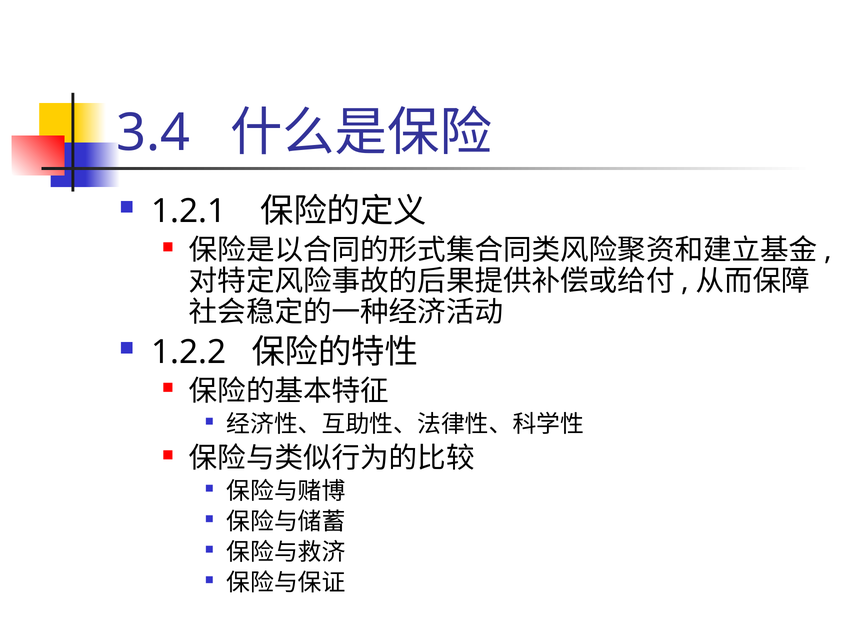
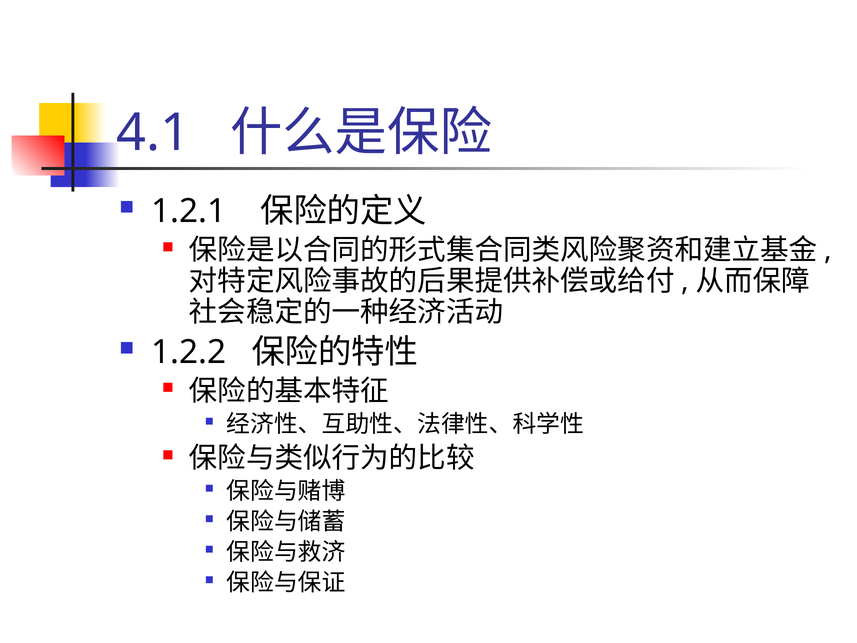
3.4: 3.4 -> 4.1 (153, 133)
